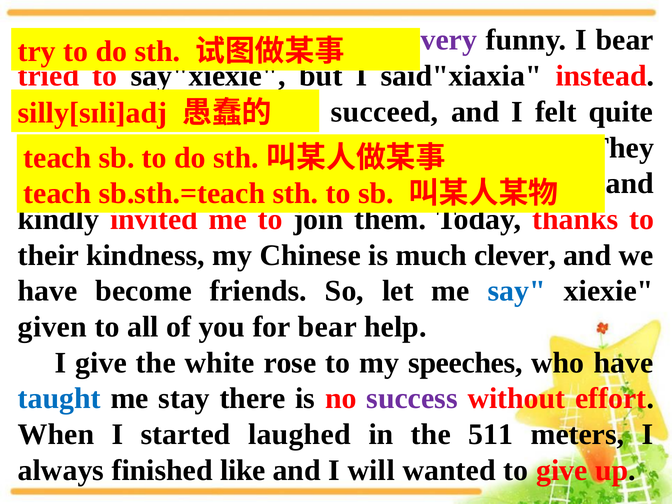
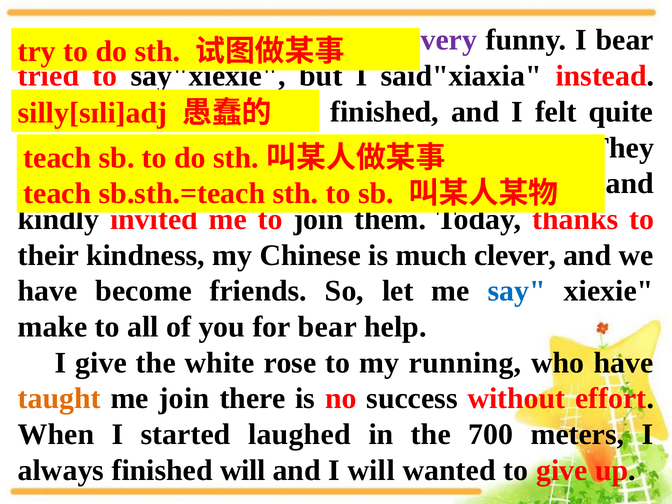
succeed: succeed -> finished (385, 112)
given: given -> make (53, 327)
speeches: speeches -> running (465, 363)
taught colour: blue -> orange (59, 399)
me stay: stay -> join (184, 399)
success colour: purple -> black (412, 399)
511: 511 -> 700 (491, 434)
finished like: like -> will (243, 470)
